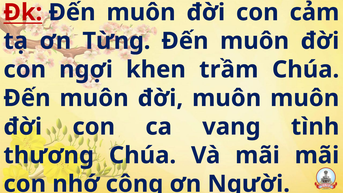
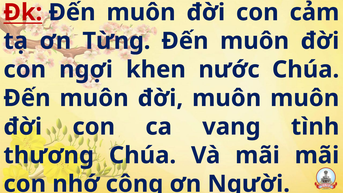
trầm: trầm -> nước (229, 70)
